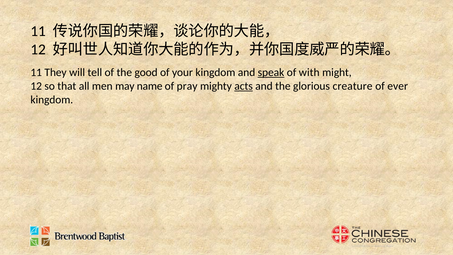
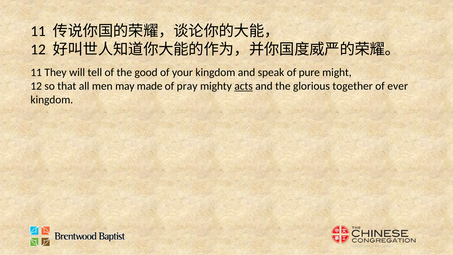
speak underline: present -> none (271, 73)
with: with -> pure (309, 73)
name: name -> made (150, 86)
creature: creature -> together (353, 86)
